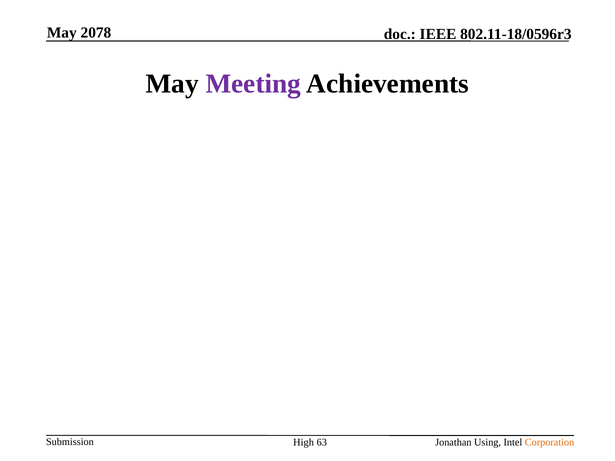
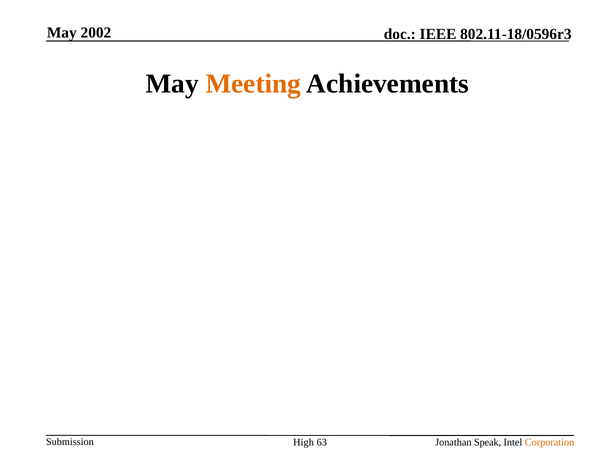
2078: 2078 -> 2002 (96, 33)
Meeting colour: purple -> orange (253, 84)
Using: Using -> Speak (488, 442)
